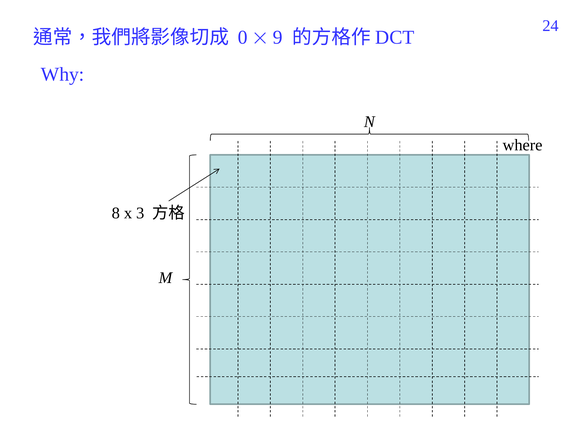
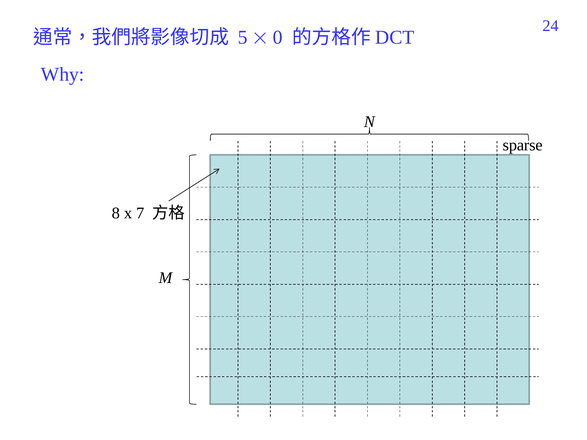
0: 0 -> 5 (243, 38)
9: 9 -> 0 (278, 38)
where: where -> sparse (523, 145)
3: 3 -> 7 (140, 213)
